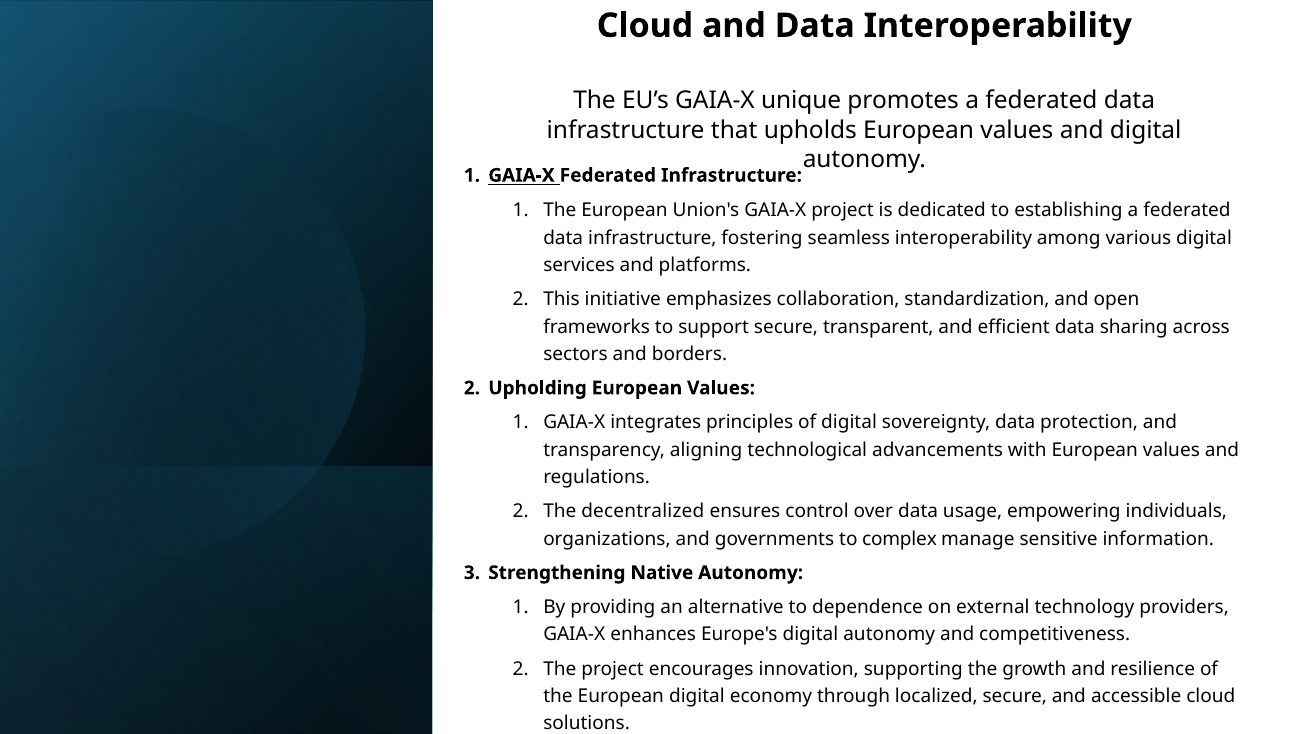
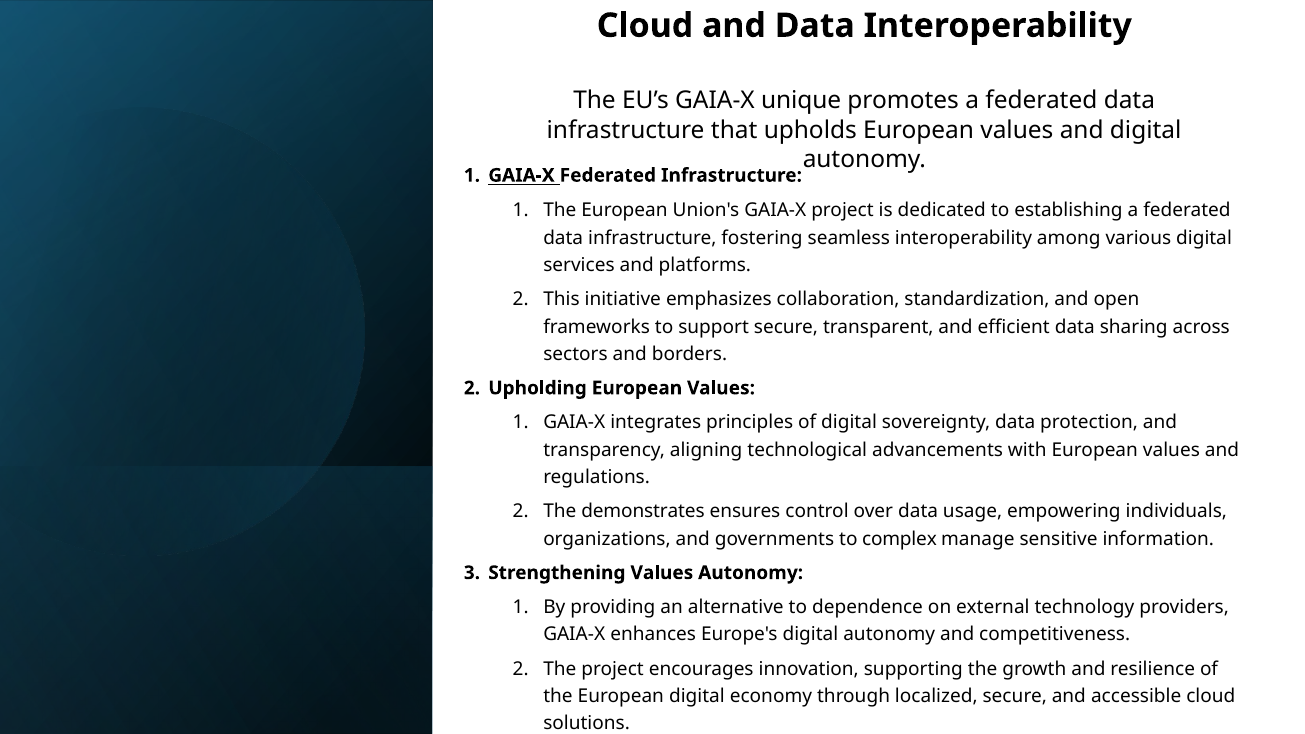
decentralized: decentralized -> demonstrates (643, 512)
Strengthening Native: Native -> Values (662, 573)
